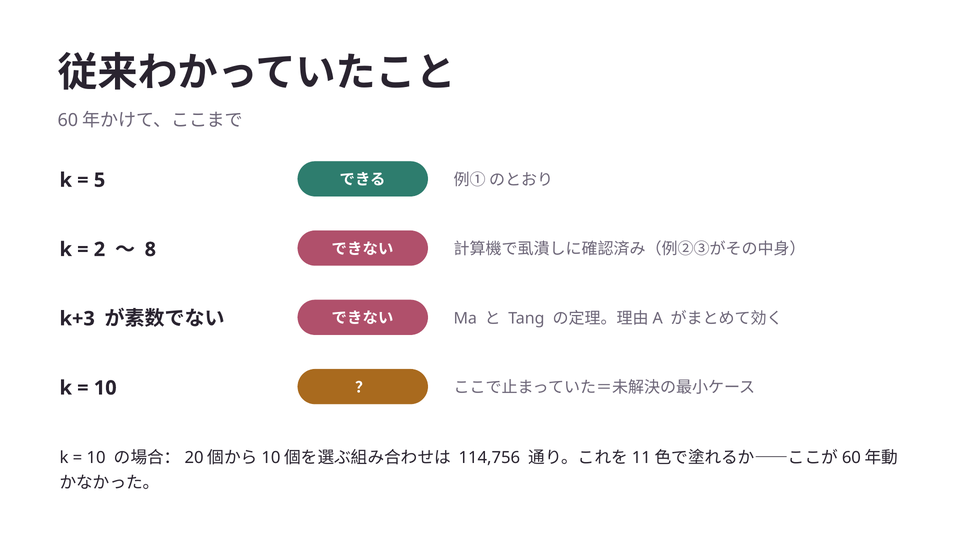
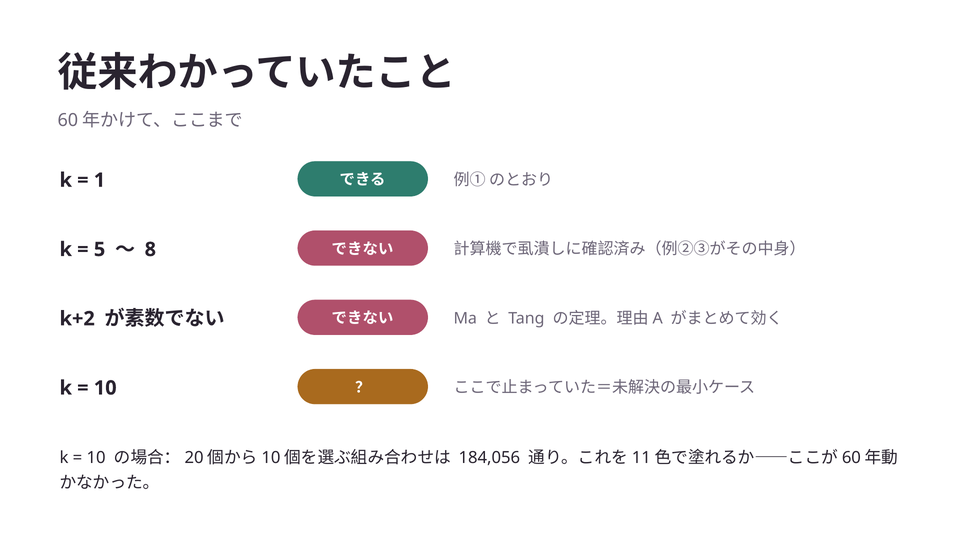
5: 5 -> 1 (100, 180)
2: 2 -> 5 (100, 249)
k+3: k+3 -> k+2 (77, 318)
114,756: 114,756 -> 184,056 (489, 457)
